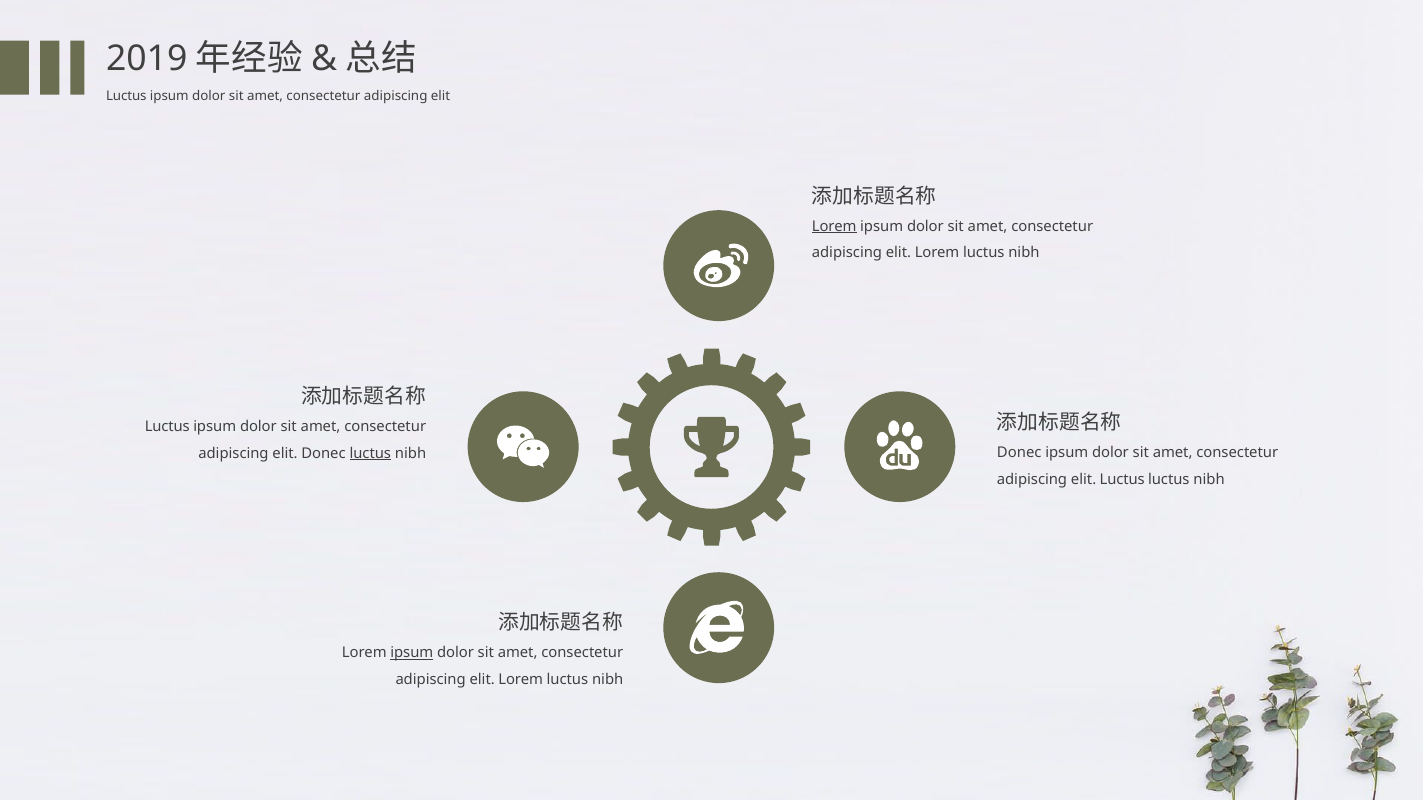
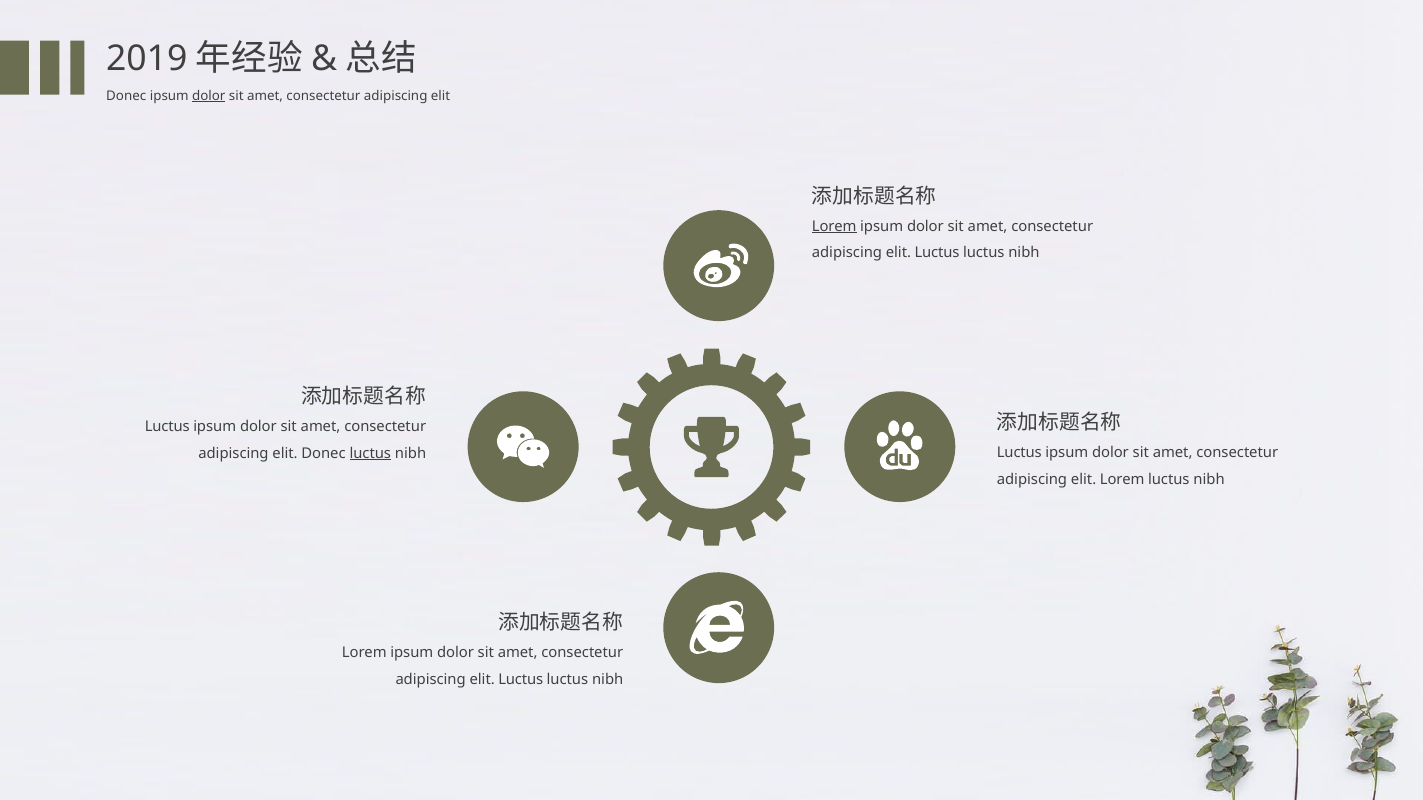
Luctus: Luctus -> Donec (126, 96)
dolor underline: none -> present (209, 96)
Lorem: Lorem -> Luctus (937, 253)
Donec: Donec -> Luctus (1019, 453)
elit Luctus: Luctus -> Lorem (1122, 480)
ipsum underline: present -> none (412, 653)
Lorem: Lorem -> Luctus (521, 680)
